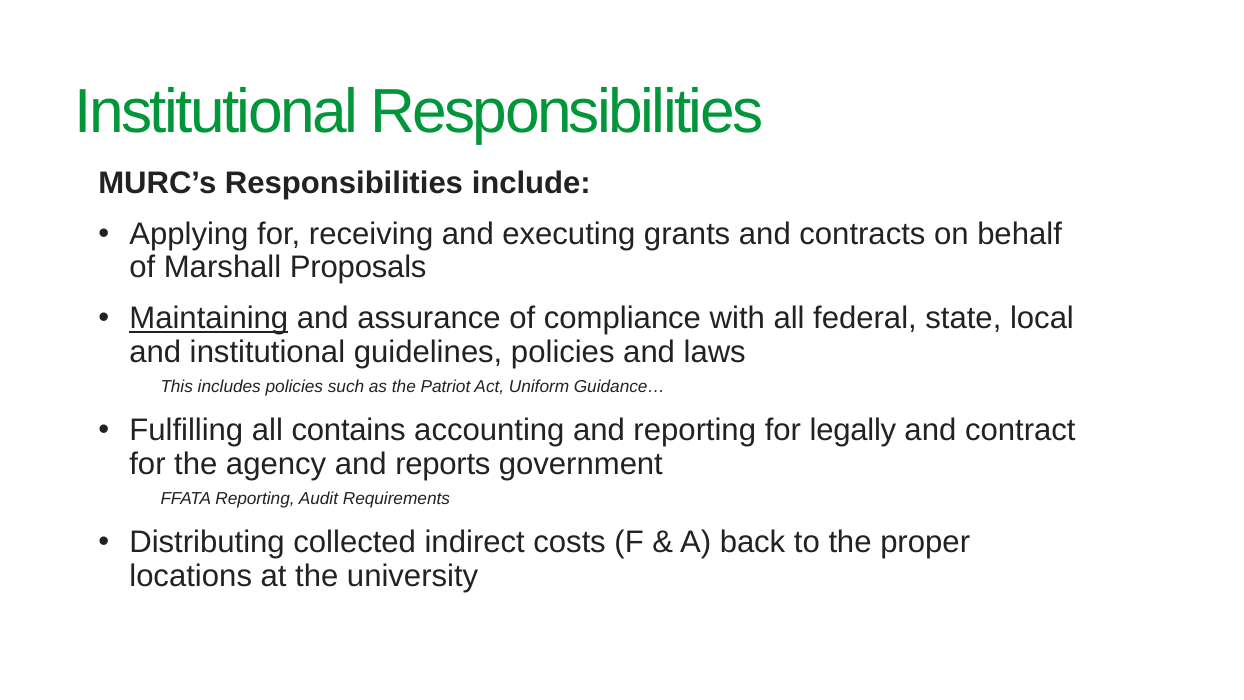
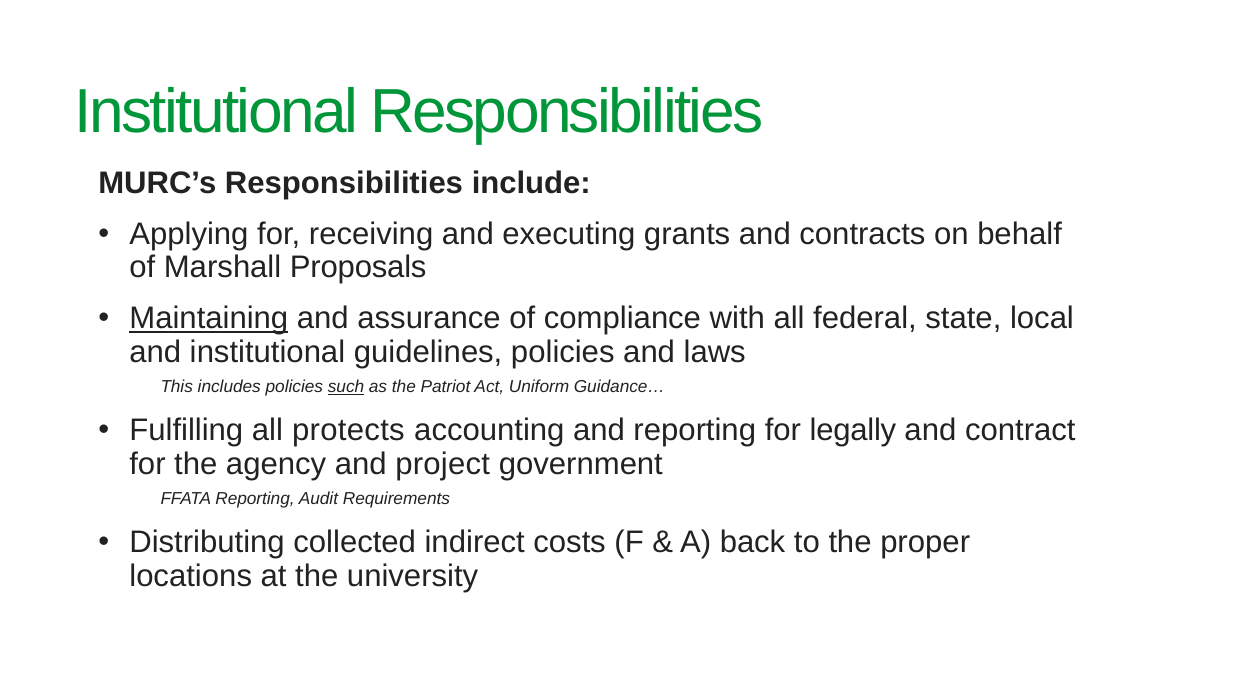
such underline: none -> present (346, 387)
contains: contains -> protects (348, 430)
reports: reports -> project (443, 464)
